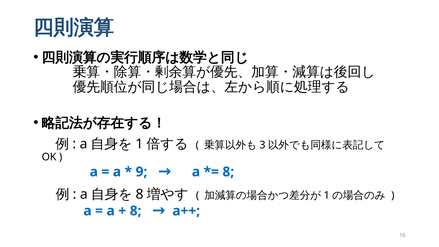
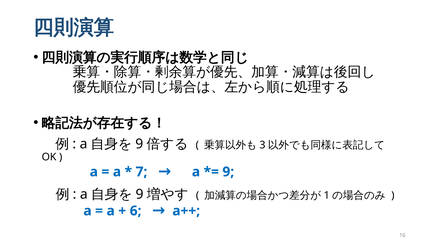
1: 1 -> 9 (139, 144)
9: 9 -> 7 (141, 172)
8: 8 -> 9 (228, 172)
8: 8 -> 9 (140, 194)
8: 8 -> 6 (136, 211)
